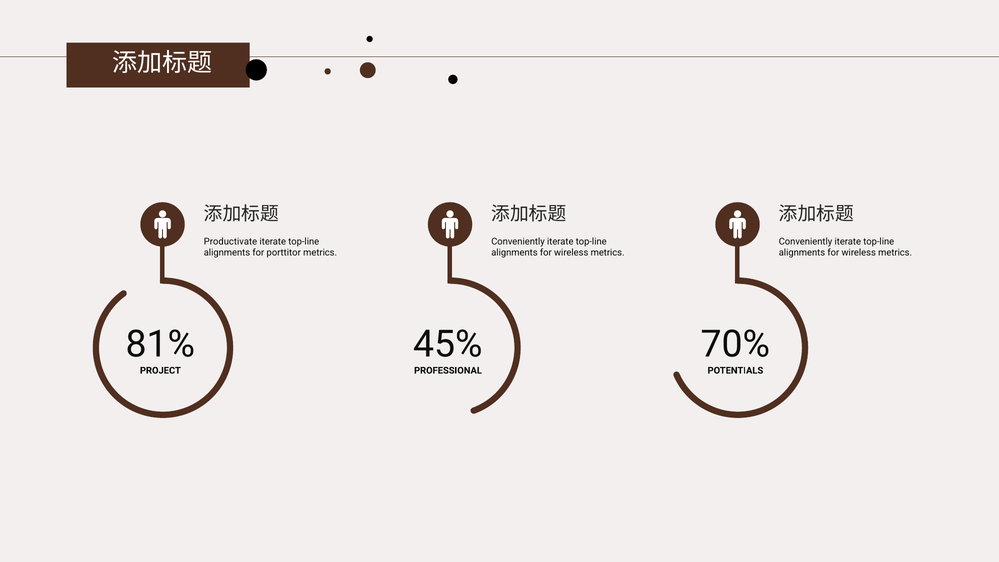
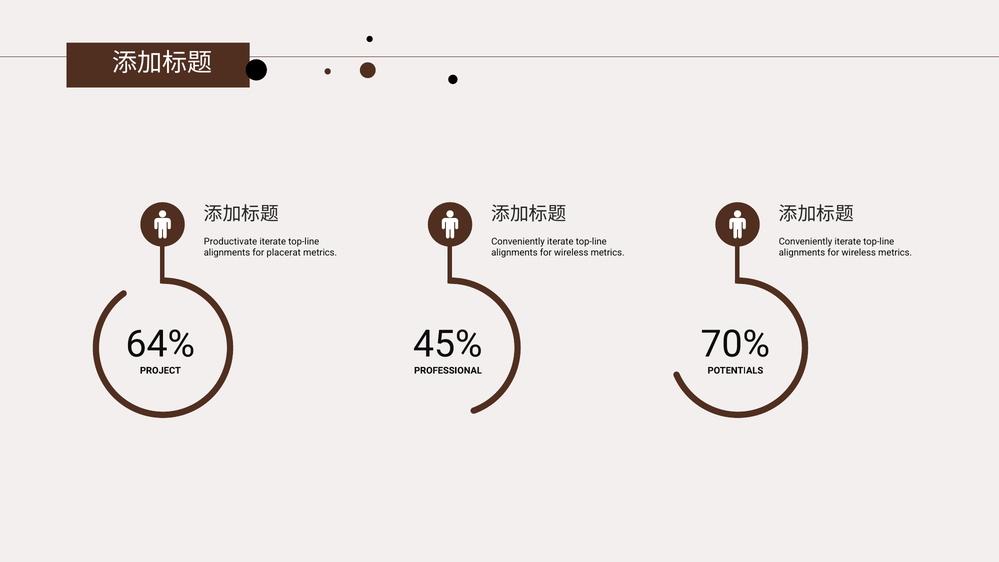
porttitor: porttitor -> placerat (284, 253)
81%: 81% -> 64% (160, 344)
